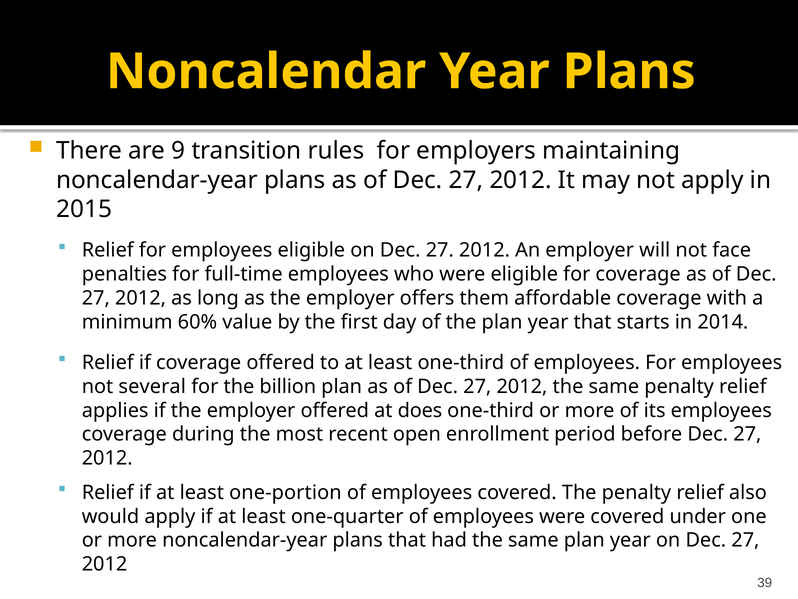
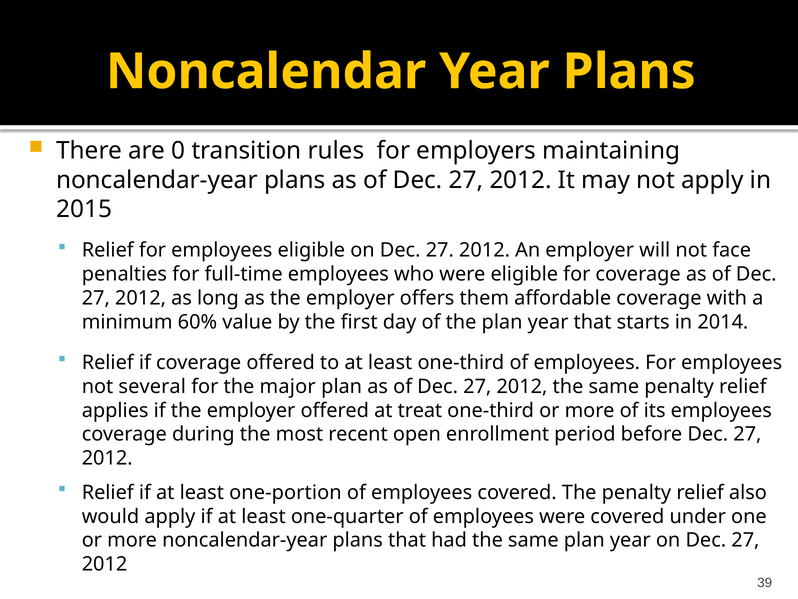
9: 9 -> 0 (178, 151)
billion: billion -> major (288, 386)
does: does -> treat (420, 410)
